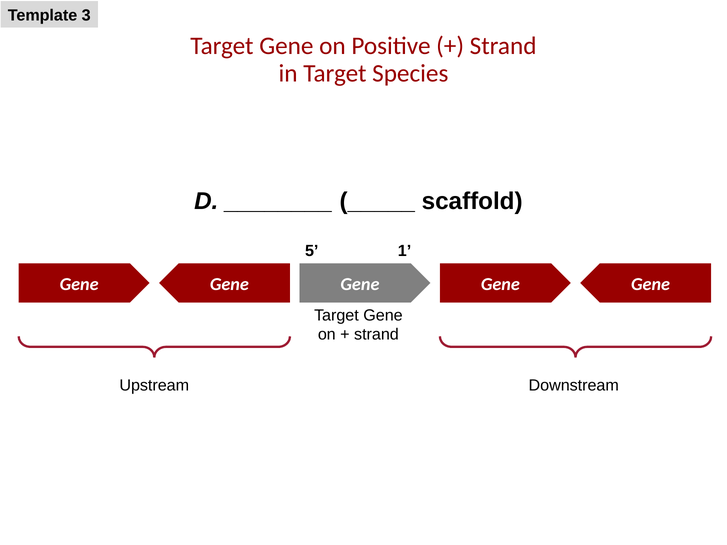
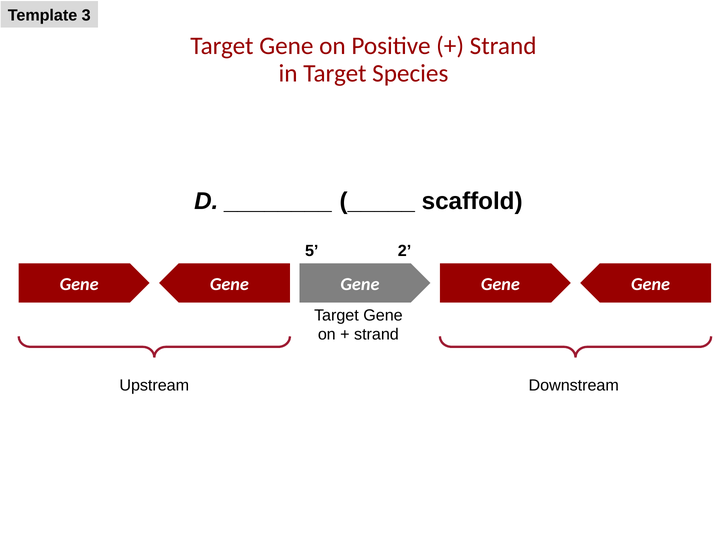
1: 1 -> 2 (405, 251)
